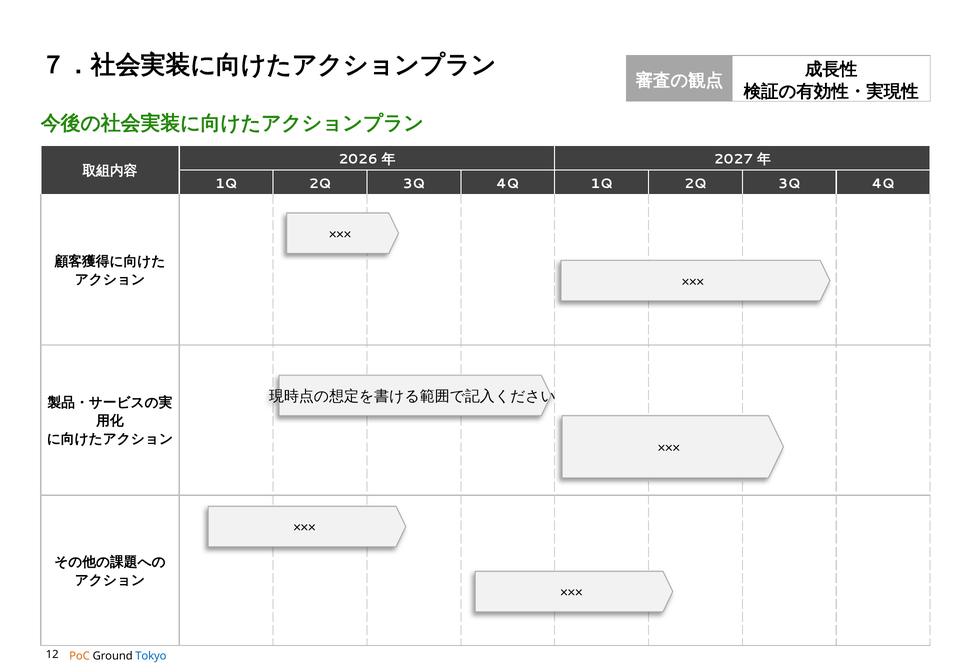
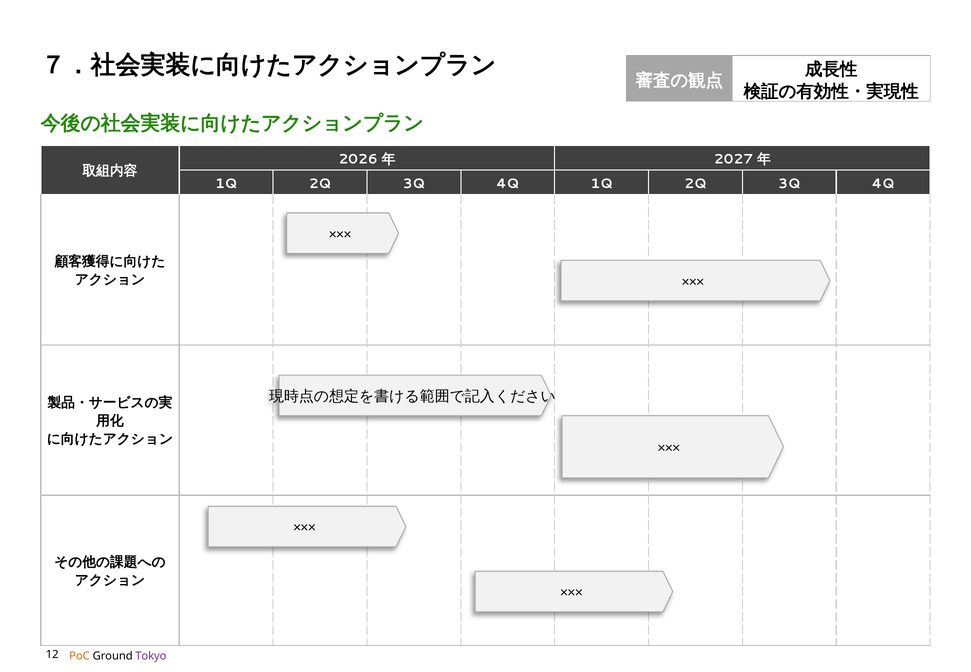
Tokyo colour: blue -> purple (151, 656)
